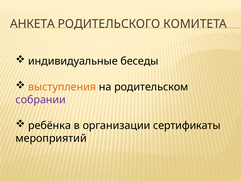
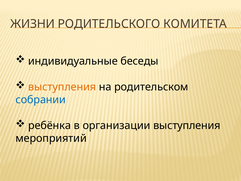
АНКЕТА: АНКЕТА -> ЖИЗНИ (33, 24)
собрании colour: purple -> blue (41, 100)
организации сертификаты: сертификаты -> выступления (187, 125)
